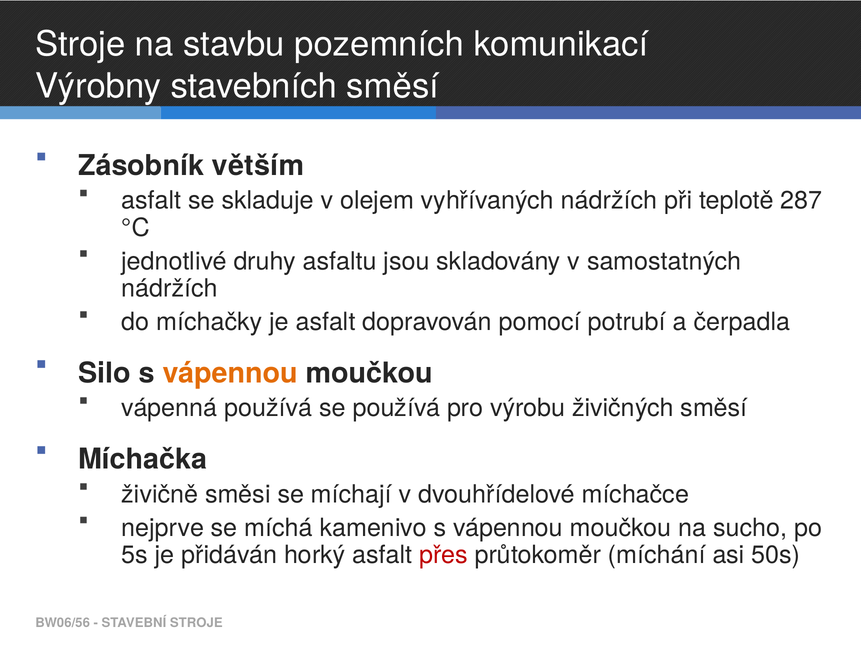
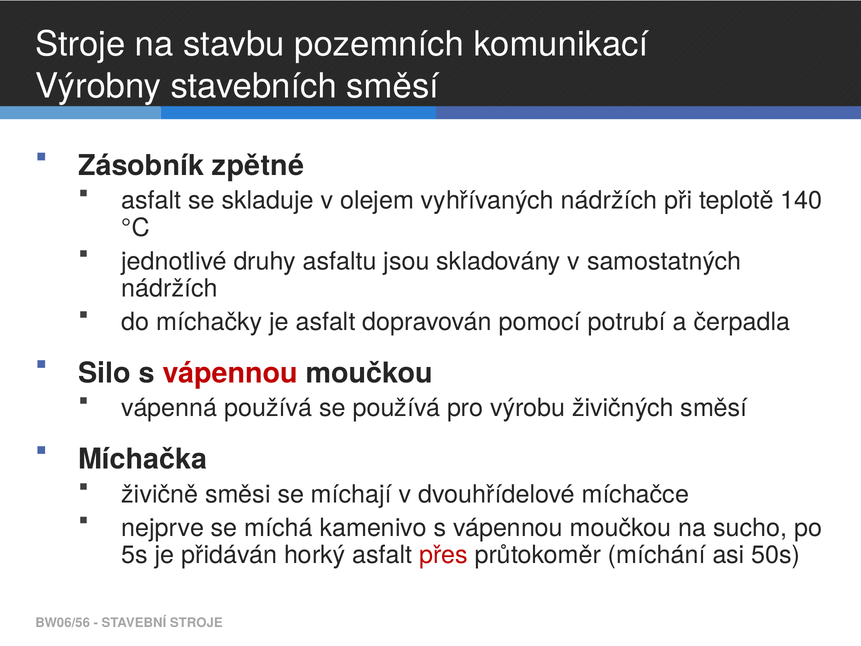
větším: větším -> zpětné (258, 166)
287: 287 -> 140 (801, 201)
vápennou colour: orange -> red (230, 373)
